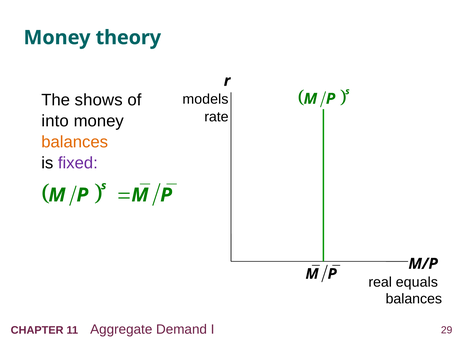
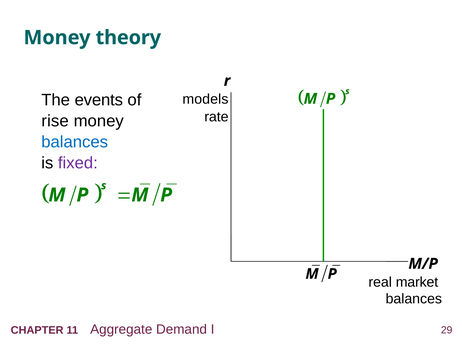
shows: shows -> events (99, 100)
into: into -> rise (55, 121)
balances colour: orange -> blue (75, 142)
equals: equals -> market (417, 282)
